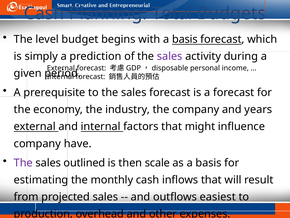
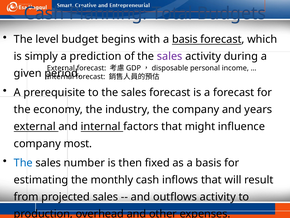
have: have -> most (78, 143)
The colour: purple -> blue (23, 162)
outlined: outlined -> number (84, 162)
scale: scale -> fixed (157, 162)
outflows easiest: easiest -> activity (218, 196)
